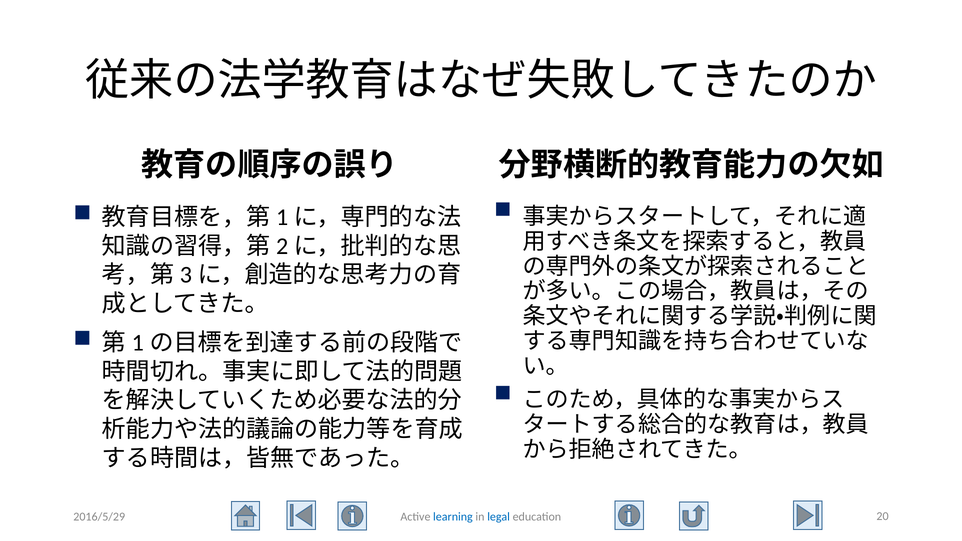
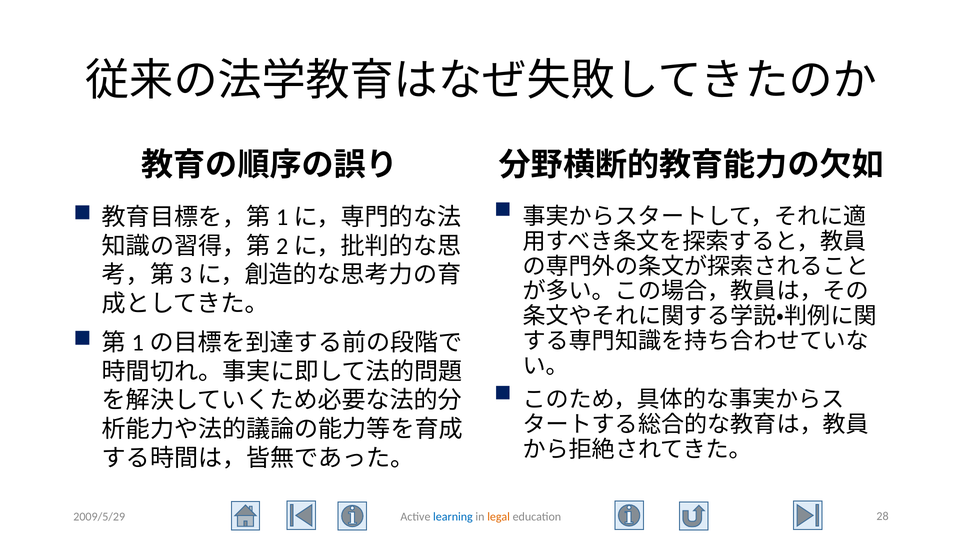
2016/5/29: 2016/5/29 -> 2009/5/29 (99, 517)
legal colour: blue -> orange (499, 517)
20: 20 -> 28 (883, 517)
